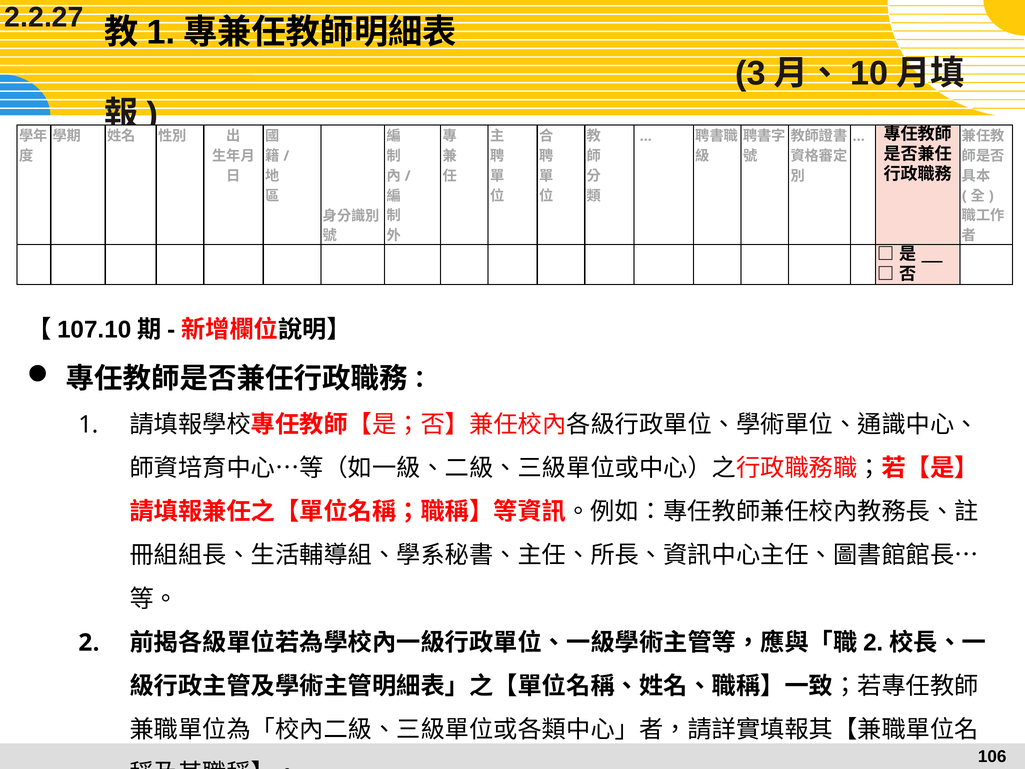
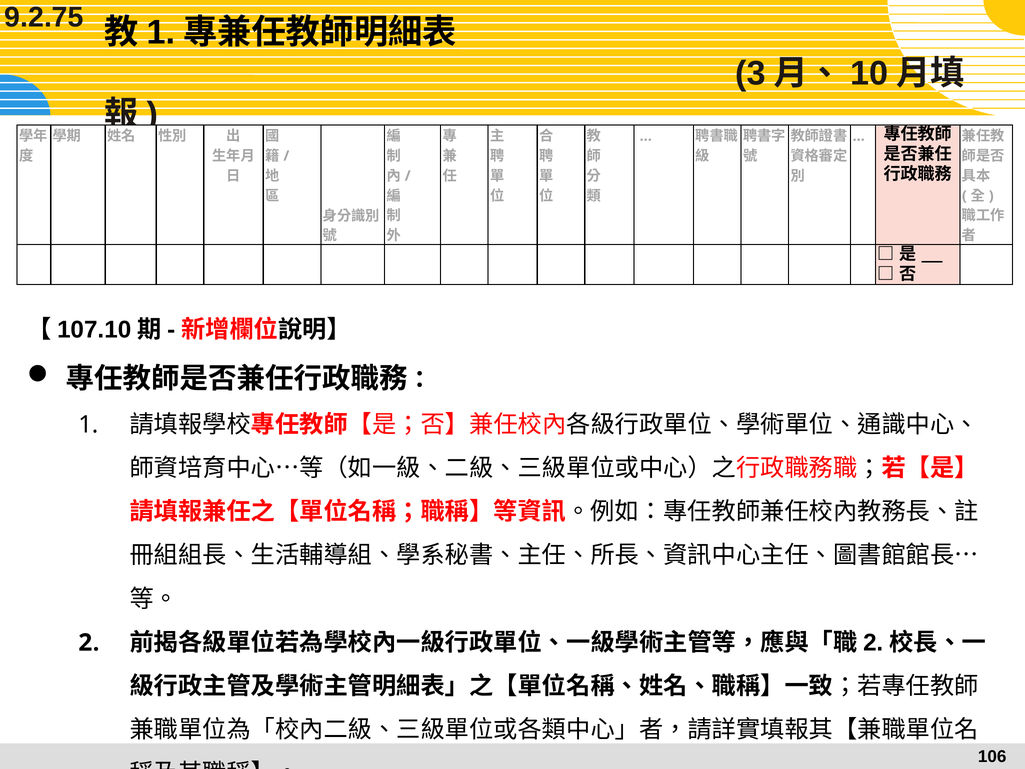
2.2.27: 2.2.27 -> 9.2.75 (44, 17)
